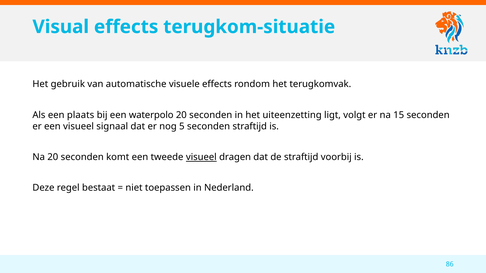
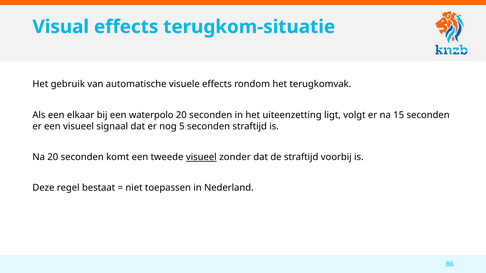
plaats: plaats -> elkaar (81, 115)
dragen: dragen -> zonder (235, 157)
